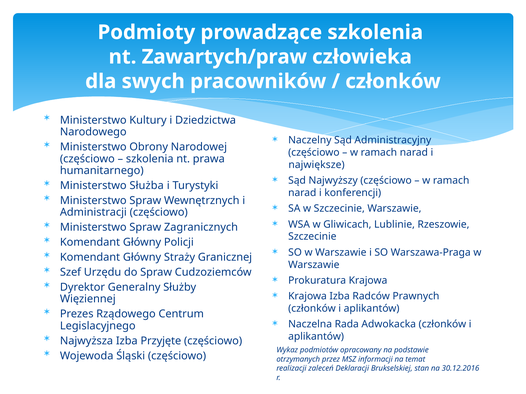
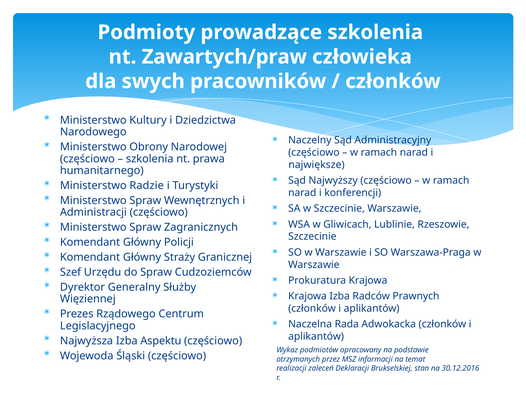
Służba: Służba -> Radzie (147, 186)
Przyjęte: Przyjęte -> Aspektu (161, 341)
